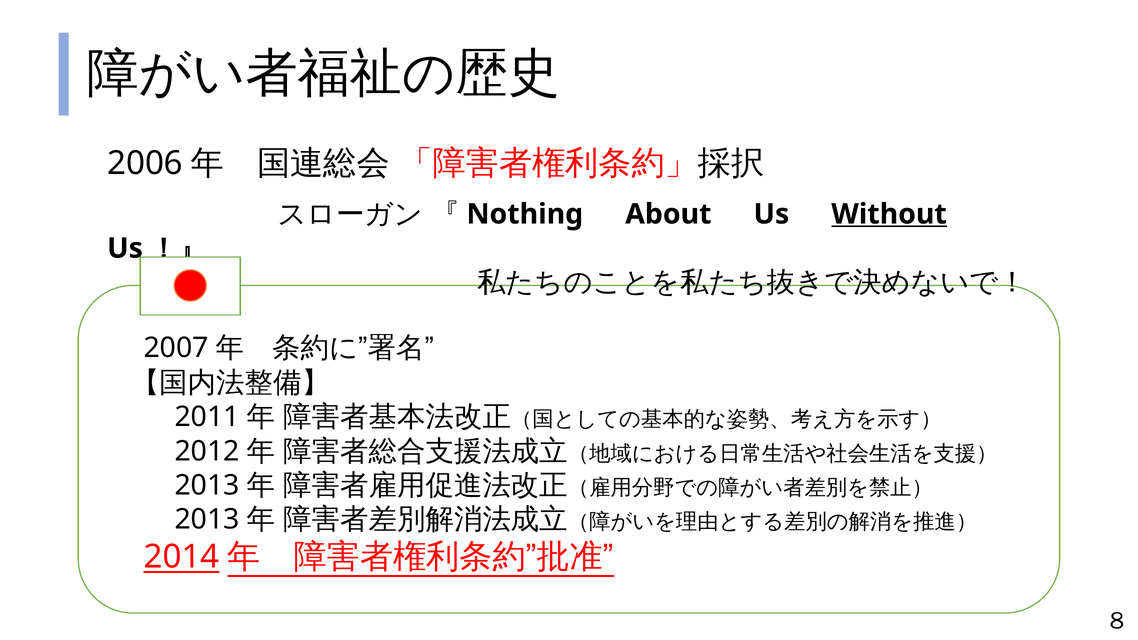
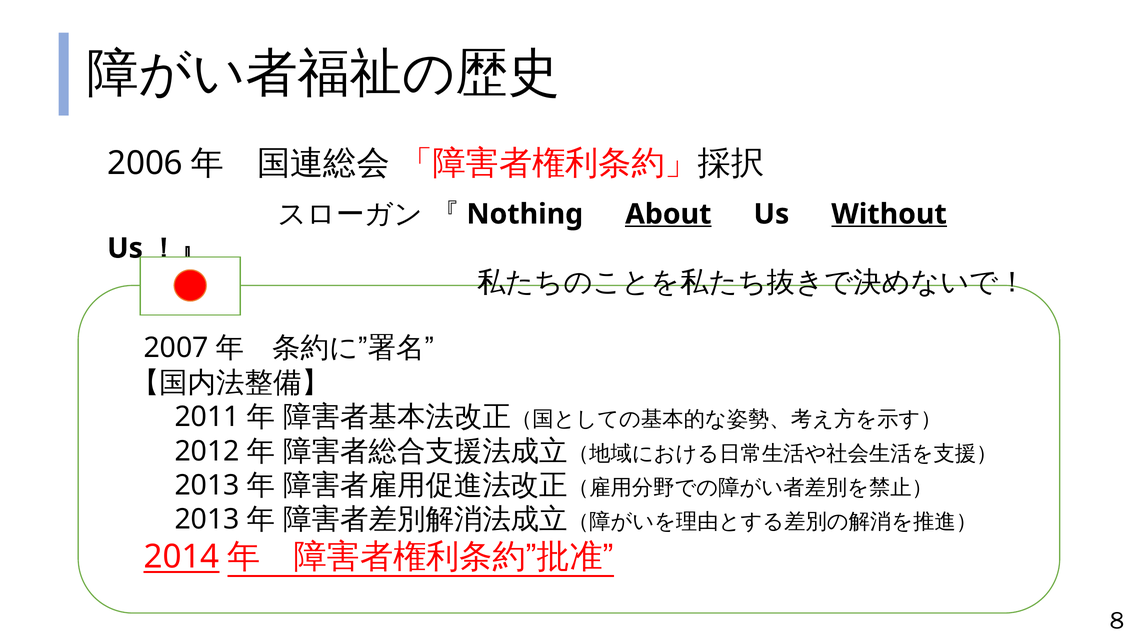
About underline: none -> present (668, 214)
